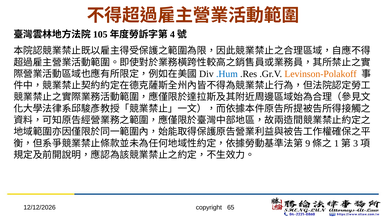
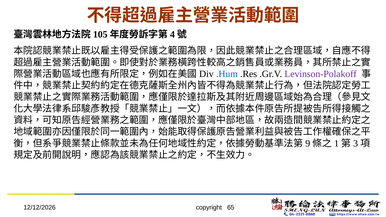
Levinson-Polakoff colour: orange -> purple (321, 74)
